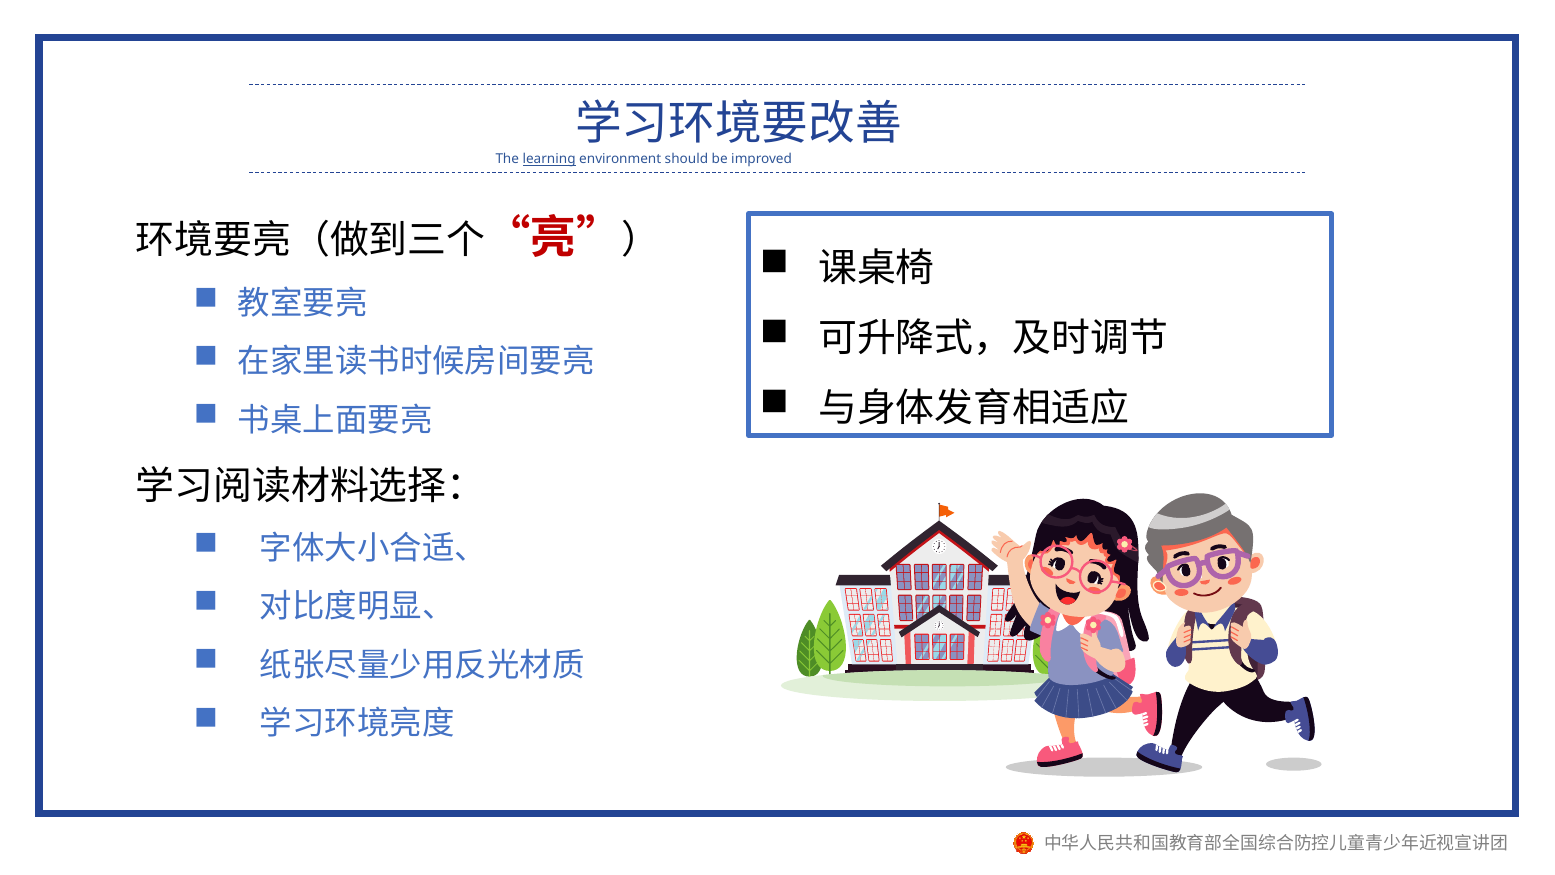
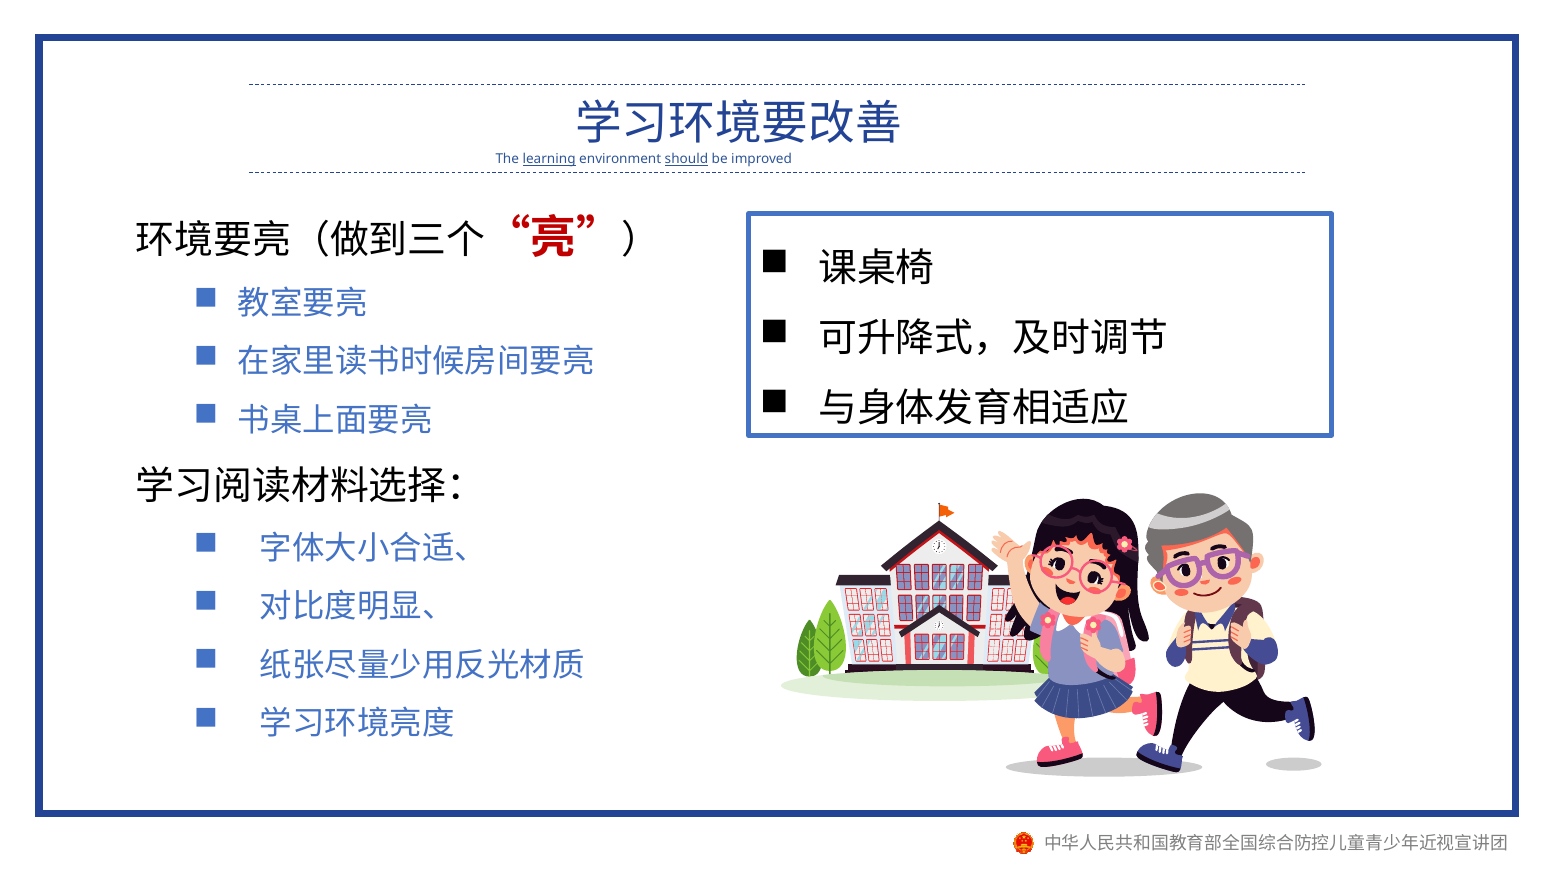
should underline: none -> present (686, 159)
